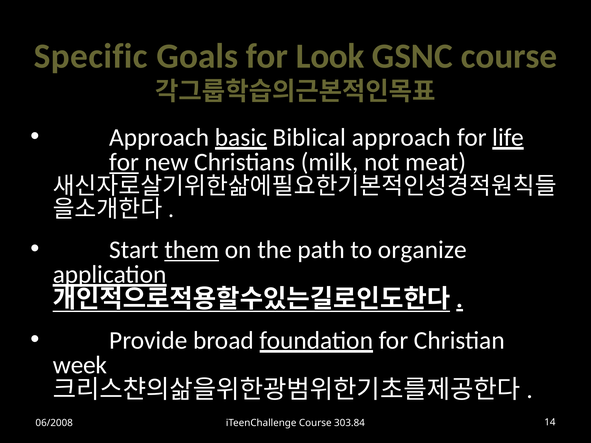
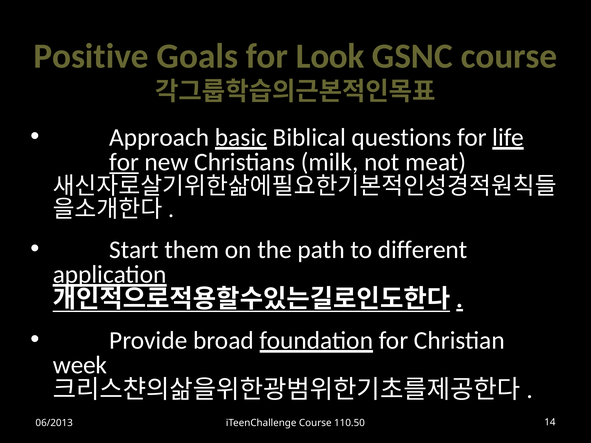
Specific: Specific -> Positive (91, 56)
Biblical approach: approach -> questions (401, 137)
them underline: present -> none (192, 250)
organize: organize -> different (423, 250)
06/2008: 06/2008 -> 06/2013 (54, 423)
303.84: 303.84 -> 110.50 (349, 423)
